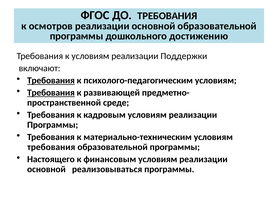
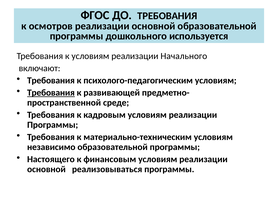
достижению: достижению -> используется (199, 36)
Поддержки: Поддержки -> Начального (184, 56)
Требования underline: present -> none (51, 81)
требования: требования -> независимо (51, 147)
